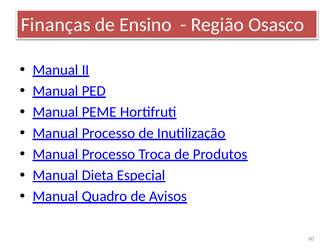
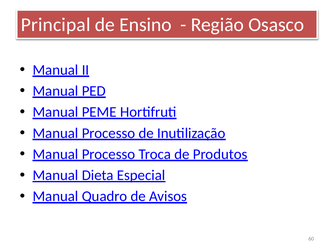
Finanças: Finanças -> Principal (56, 25)
